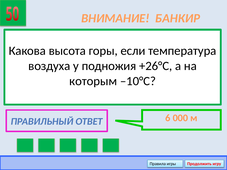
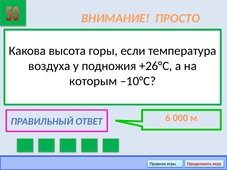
БАНКИР: БАНКИР -> ПРОСТО (178, 18)
